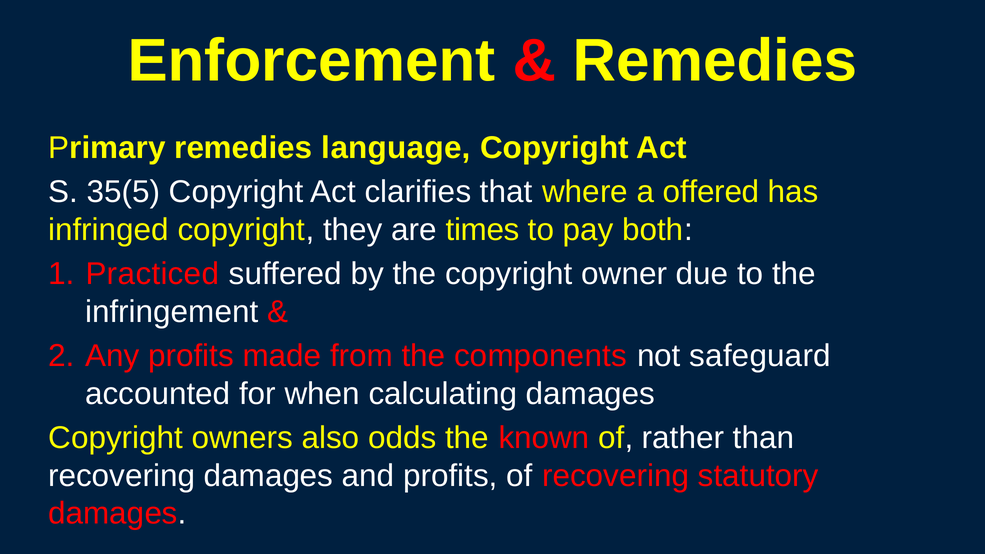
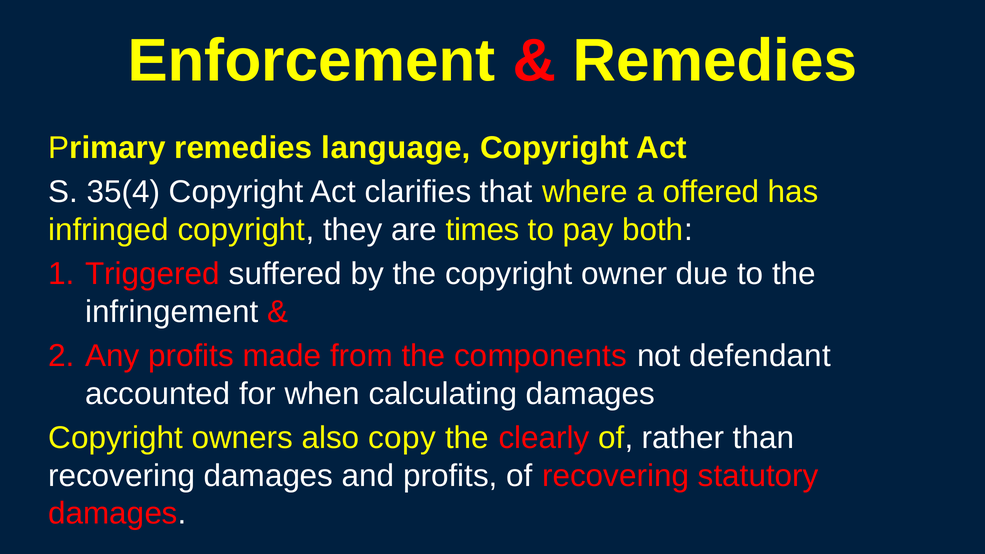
35(5: 35(5 -> 35(4 (123, 192)
Practiced: Practiced -> Triggered (153, 274)
safeguard: safeguard -> defendant (760, 356)
odds: odds -> copy (402, 438)
known: known -> clearly (544, 438)
